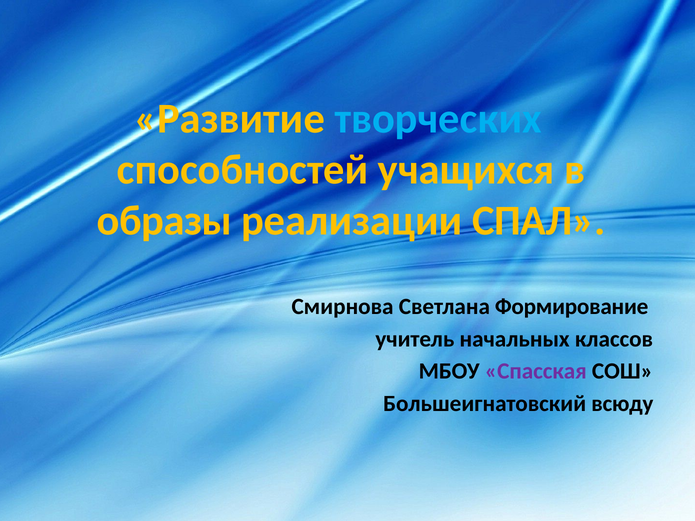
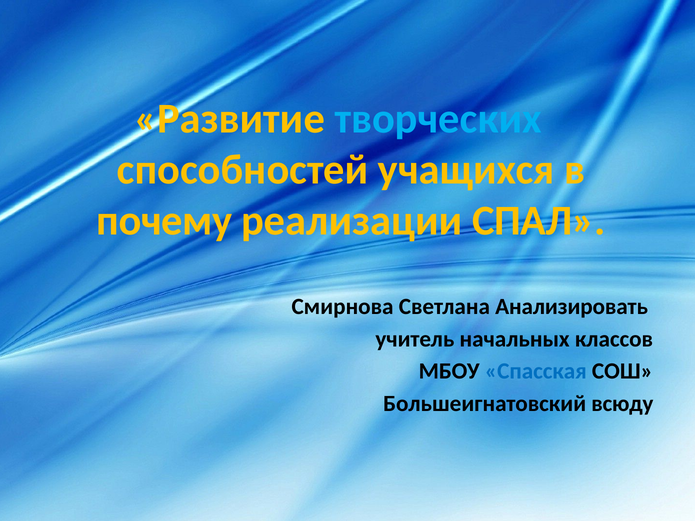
образы: образы -> почему (164, 221)
Формирование: Формирование -> Анализировать (572, 307)
Спасская colour: purple -> blue (536, 371)
